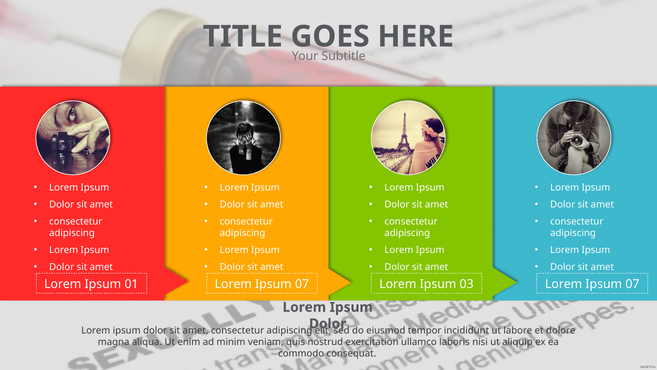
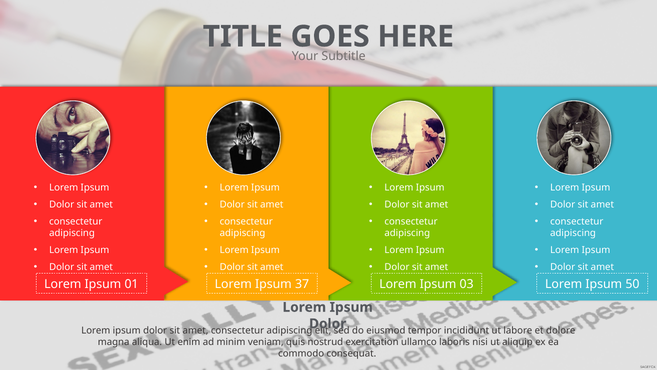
01 Lorem Ipsum 07: 07 -> 37 (302, 284)
03 Lorem Ipsum 07: 07 -> 50 (632, 284)
